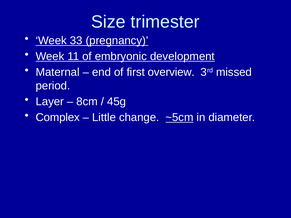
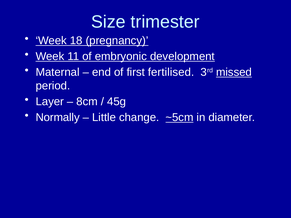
33: 33 -> 18 (76, 41)
overview: overview -> fertilised (171, 72)
missed underline: none -> present (234, 72)
Complex: Complex -> Normally (58, 118)
